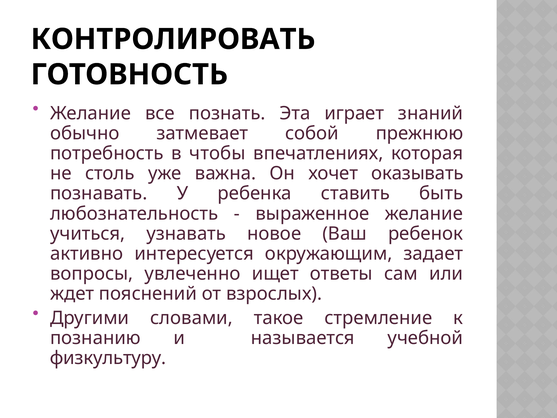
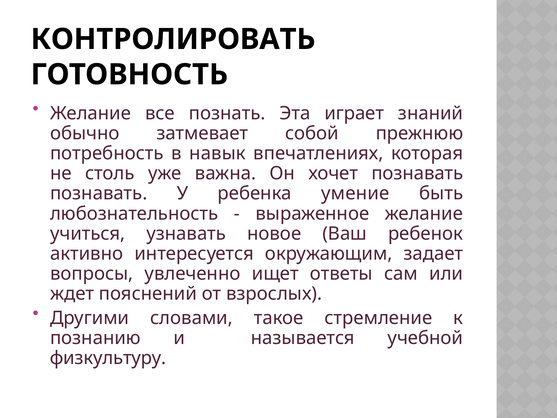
чтобы: чтобы -> навык (217, 153)
хочет оказывать: оказывать -> познавать (417, 173)
ставить: ставить -> умение (355, 193)
